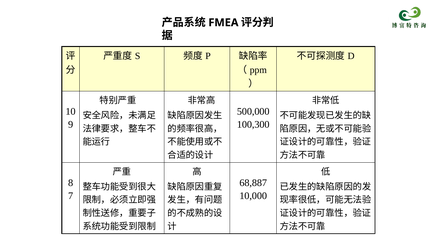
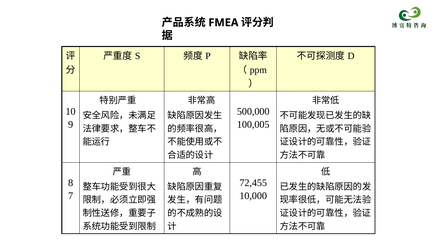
100,300: 100,300 -> 100,005 (253, 125)
68,887: 68,887 -> 72,455 (253, 183)
